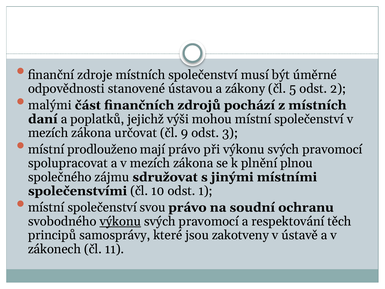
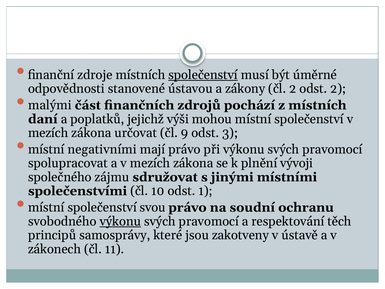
společenství underline: none -> present (203, 75)
čl 5: 5 -> 2 (293, 89)
prodlouženo: prodlouženo -> negativními (102, 149)
plnou: plnou -> vývoji (297, 163)
